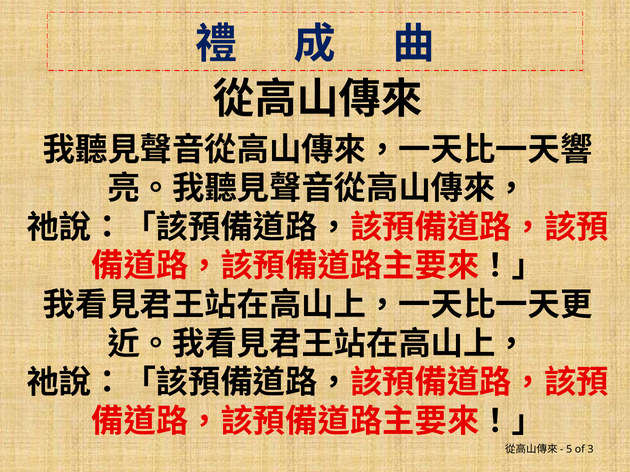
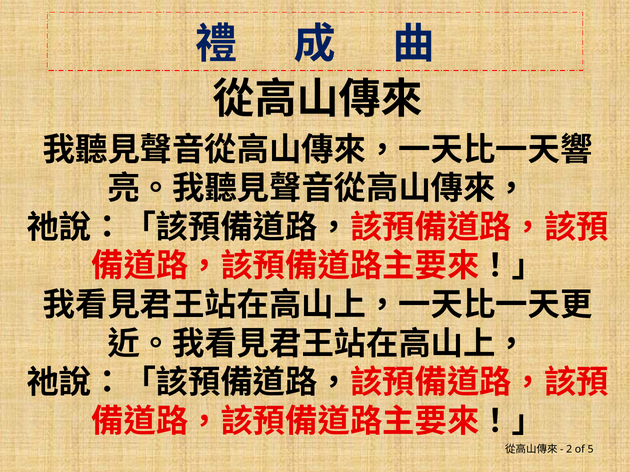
5: 5 -> 2 (569, 450)
3: 3 -> 5 (591, 450)
